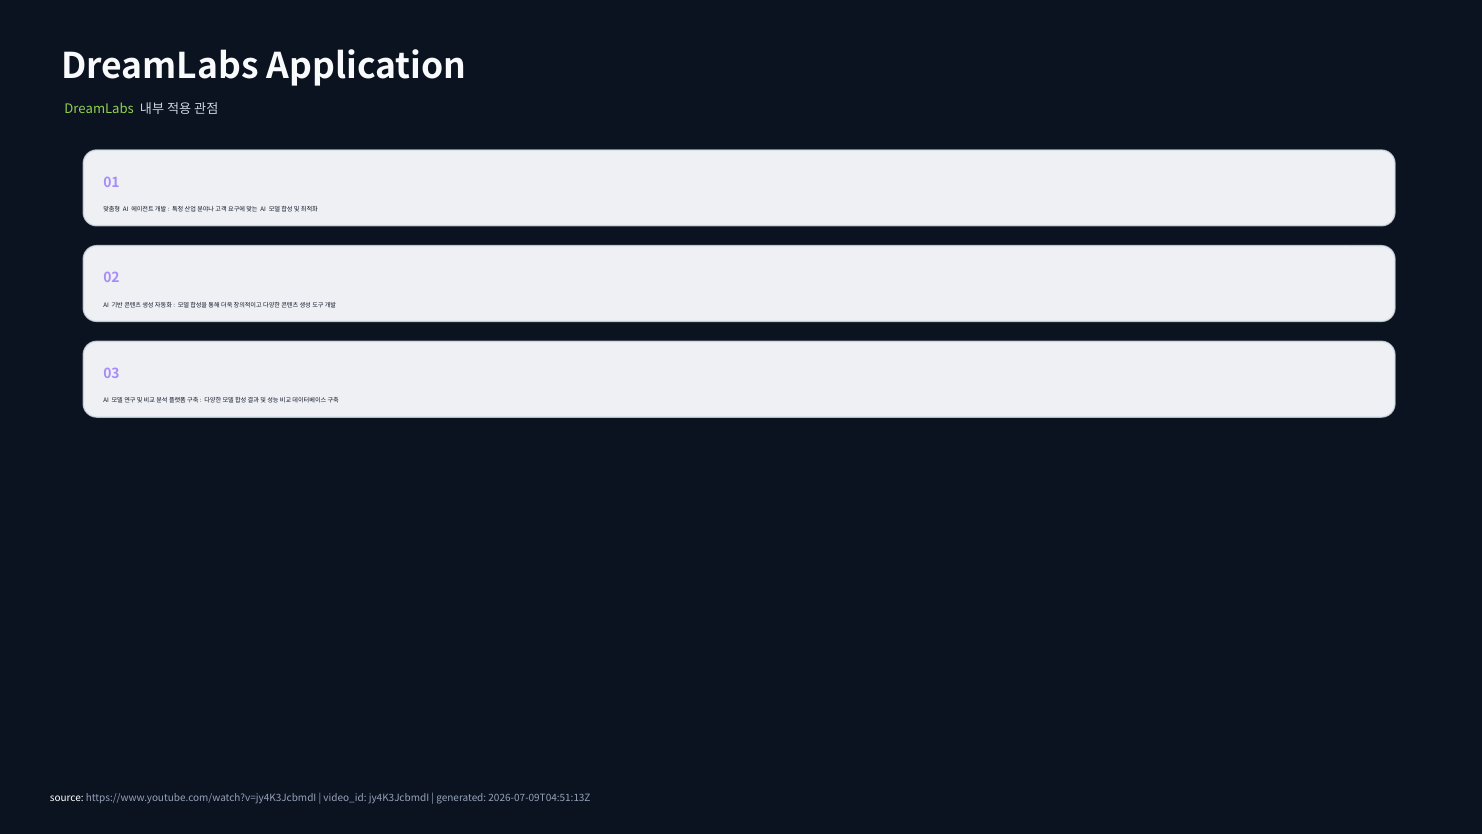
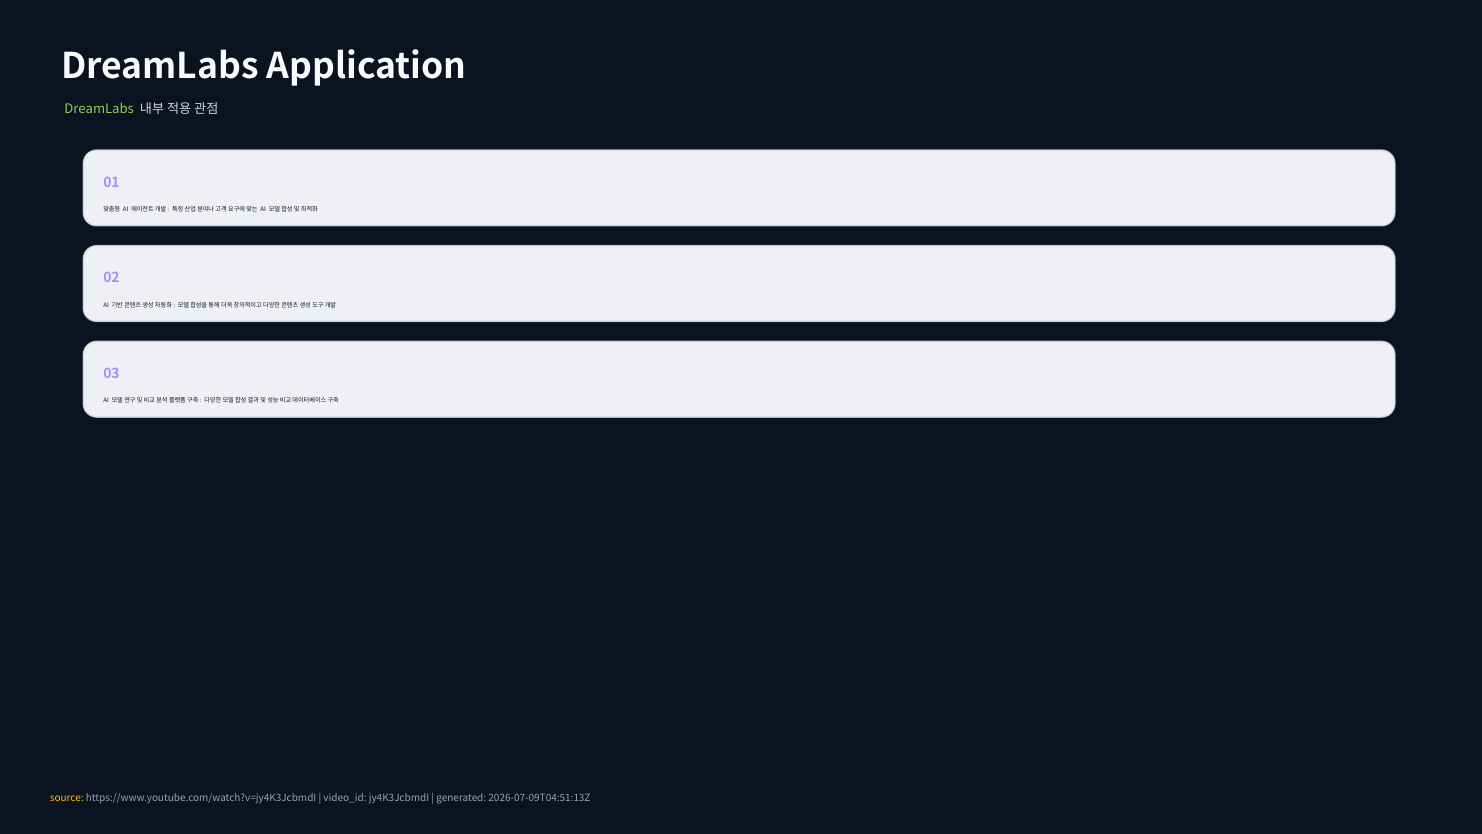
source colour: white -> yellow (67, 798)
